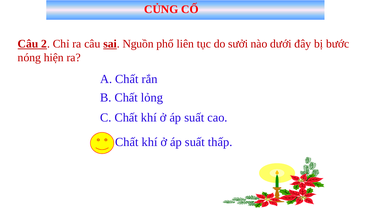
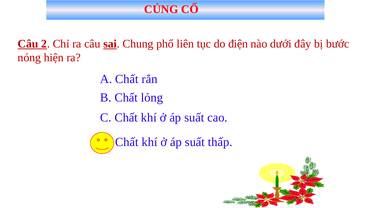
Nguồn: Nguồn -> Chung (138, 44)
sưởi: sưởi -> điện (238, 44)
